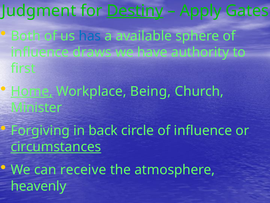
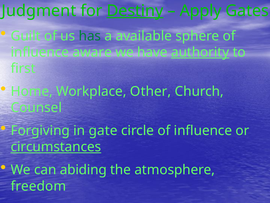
Both: Both -> Guilt (26, 36)
has colour: blue -> green (90, 36)
draws: draws -> aware (92, 52)
authority underline: none -> present (200, 52)
Home underline: present -> none (32, 91)
Being: Being -> Other (151, 91)
Minister: Minister -> Counsel (36, 107)
back: back -> gate (103, 130)
receive: receive -> abiding (83, 170)
heavenly: heavenly -> freedom (38, 186)
